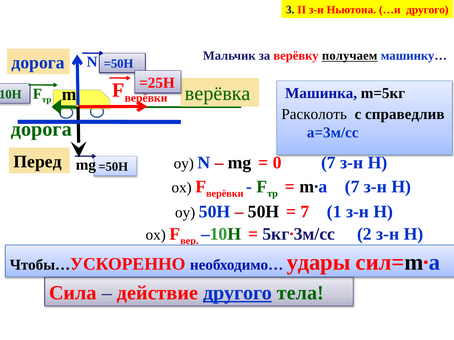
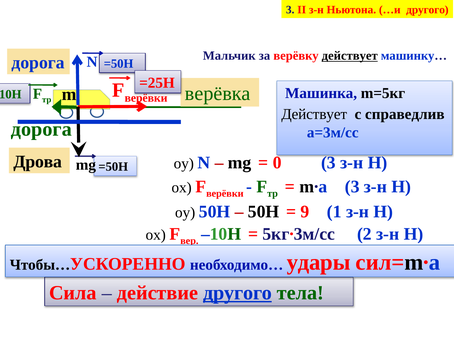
верёвку получаем: получаем -> действует (350, 56)
Расколоть: Расколоть -> Действует (314, 114)
Перед: Перед -> Дрова (38, 162)
0 7: 7 -> 3 (328, 163)
m∙a 7: 7 -> 3 (352, 187)
7: 7 -> 9 (305, 212)
